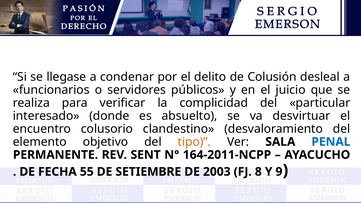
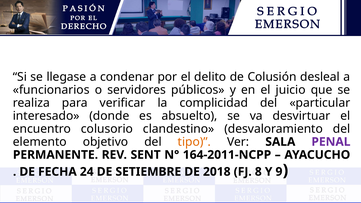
PENAL colour: blue -> purple (331, 142)
55: 55 -> 24 (87, 172)
2003: 2003 -> 2018 (217, 172)
